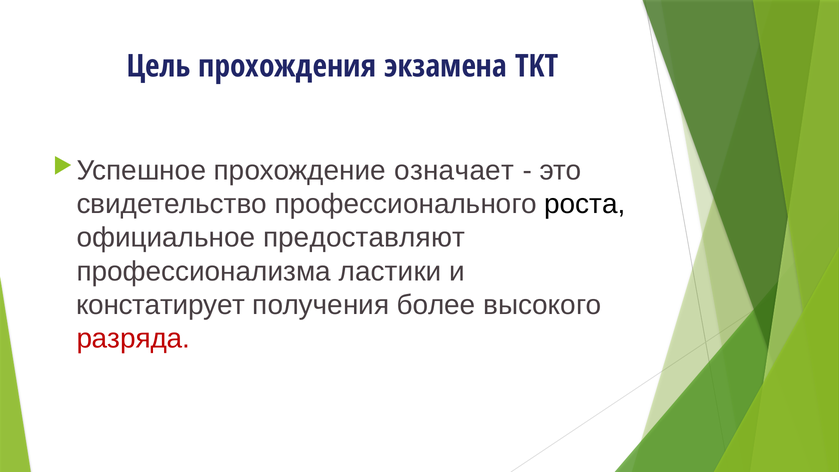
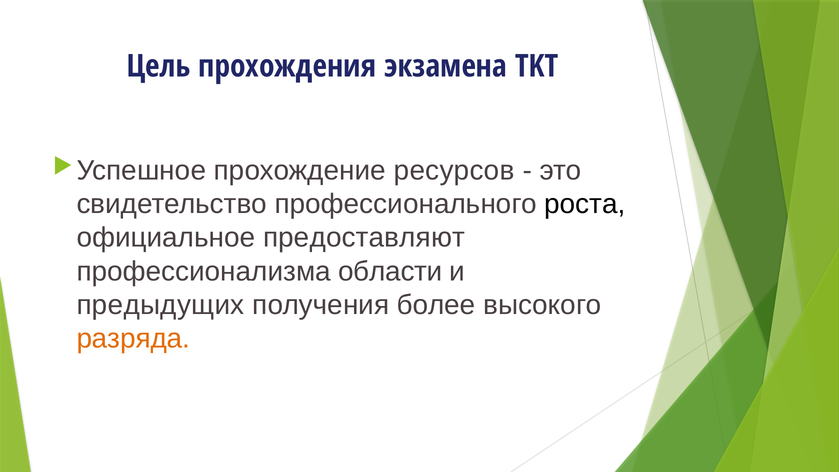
означает: означает -> ресурсов (454, 171)
ластики: ластики -> области (390, 271)
констатирует: констатирует -> предыдущих (160, 305)
разряда colour: red -> orange (133, 338)
